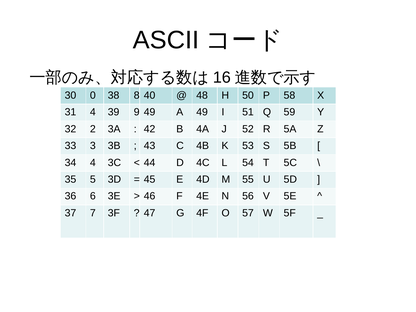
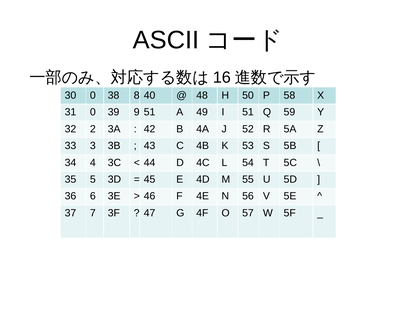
31 4: 4 -> 0 (93, 112)
9 49: 49 -> 51 (150, 112)
